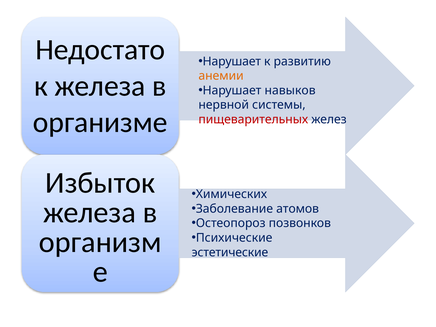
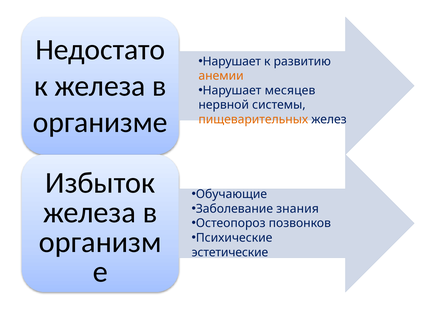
навыков: навыков -> месяцев (290, 90)
пищеварительных colour: red -> orange (253, 120)
Химических: Химических -> Обучающие (231, 194)
атомов: атомов -> знания (298, 209)
